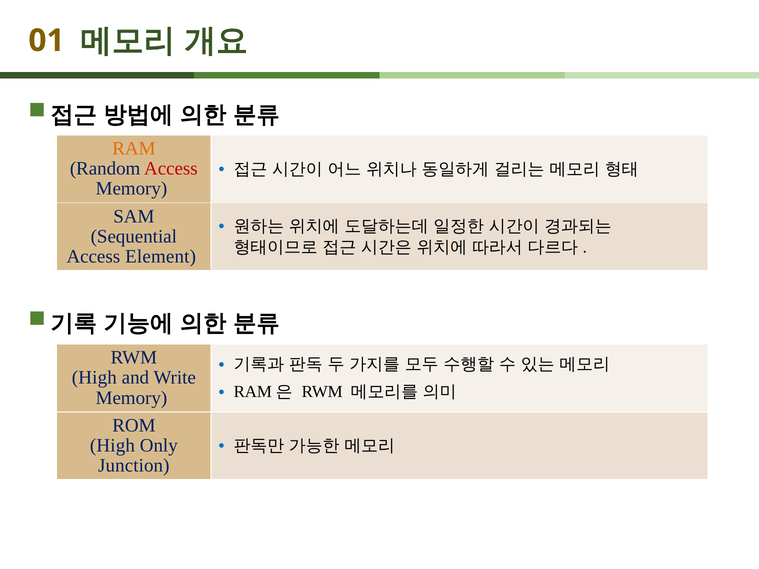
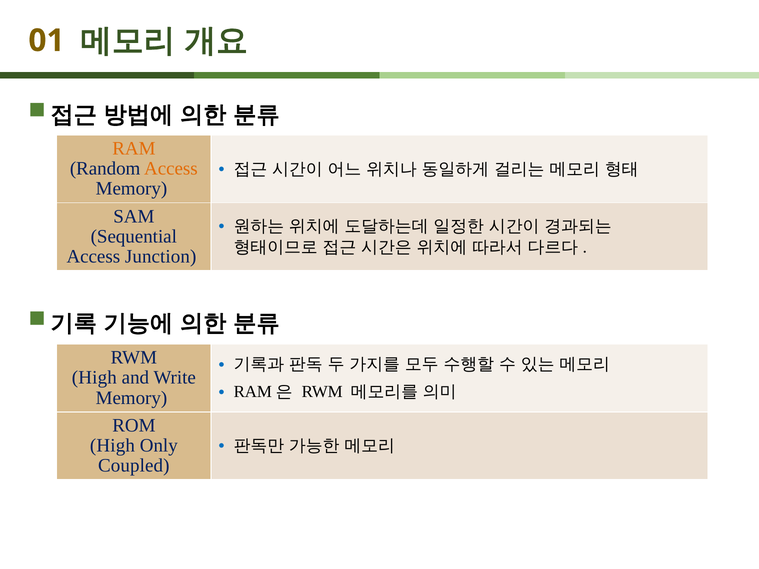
Access colour: red -> orange (171, 169)
Element: Element -> Junction (161, 256)
Junction: Junction -> Coupled (134, 466)
